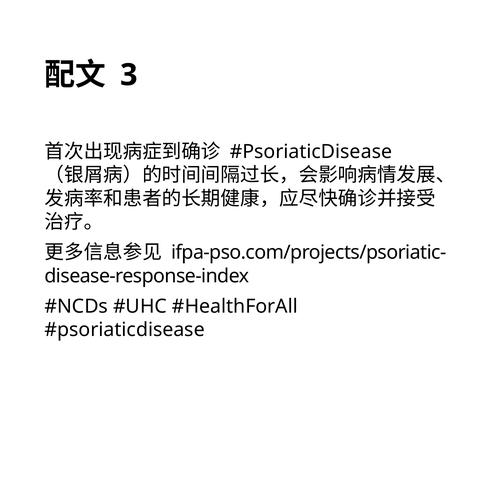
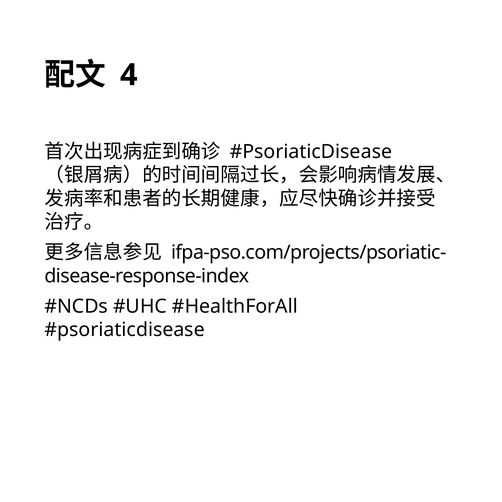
3: 3 -> 4 (129, 75)
